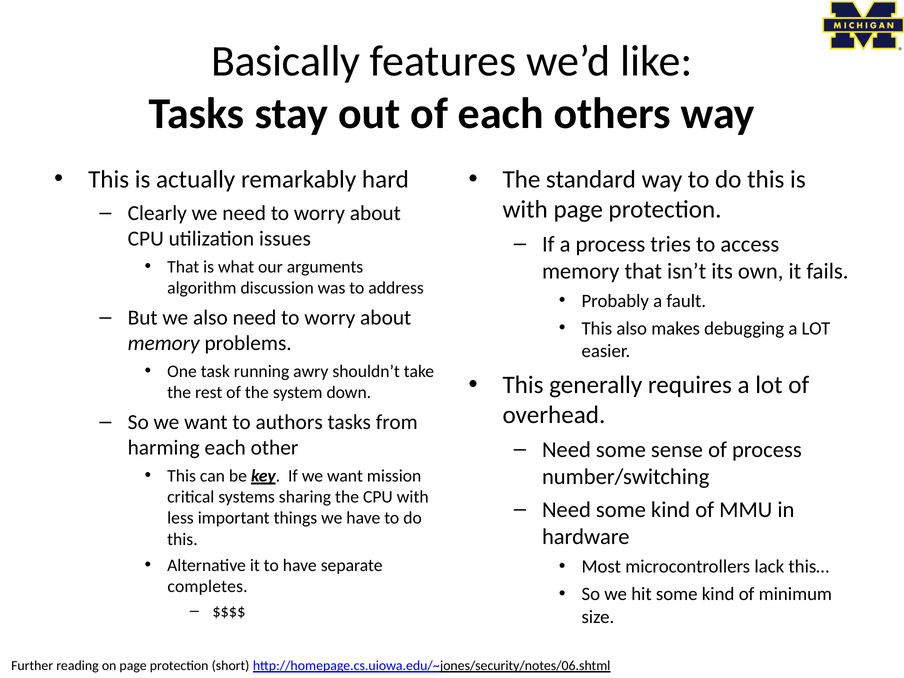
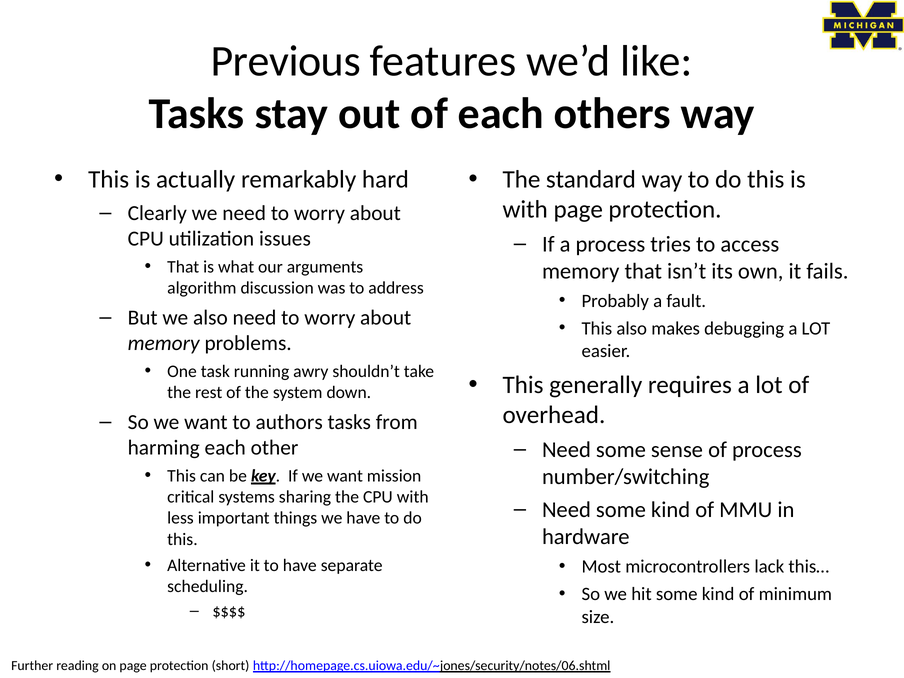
Basically: Basically -> Previous (286, 61)
completes: completes -> scheduling (208, 586)
